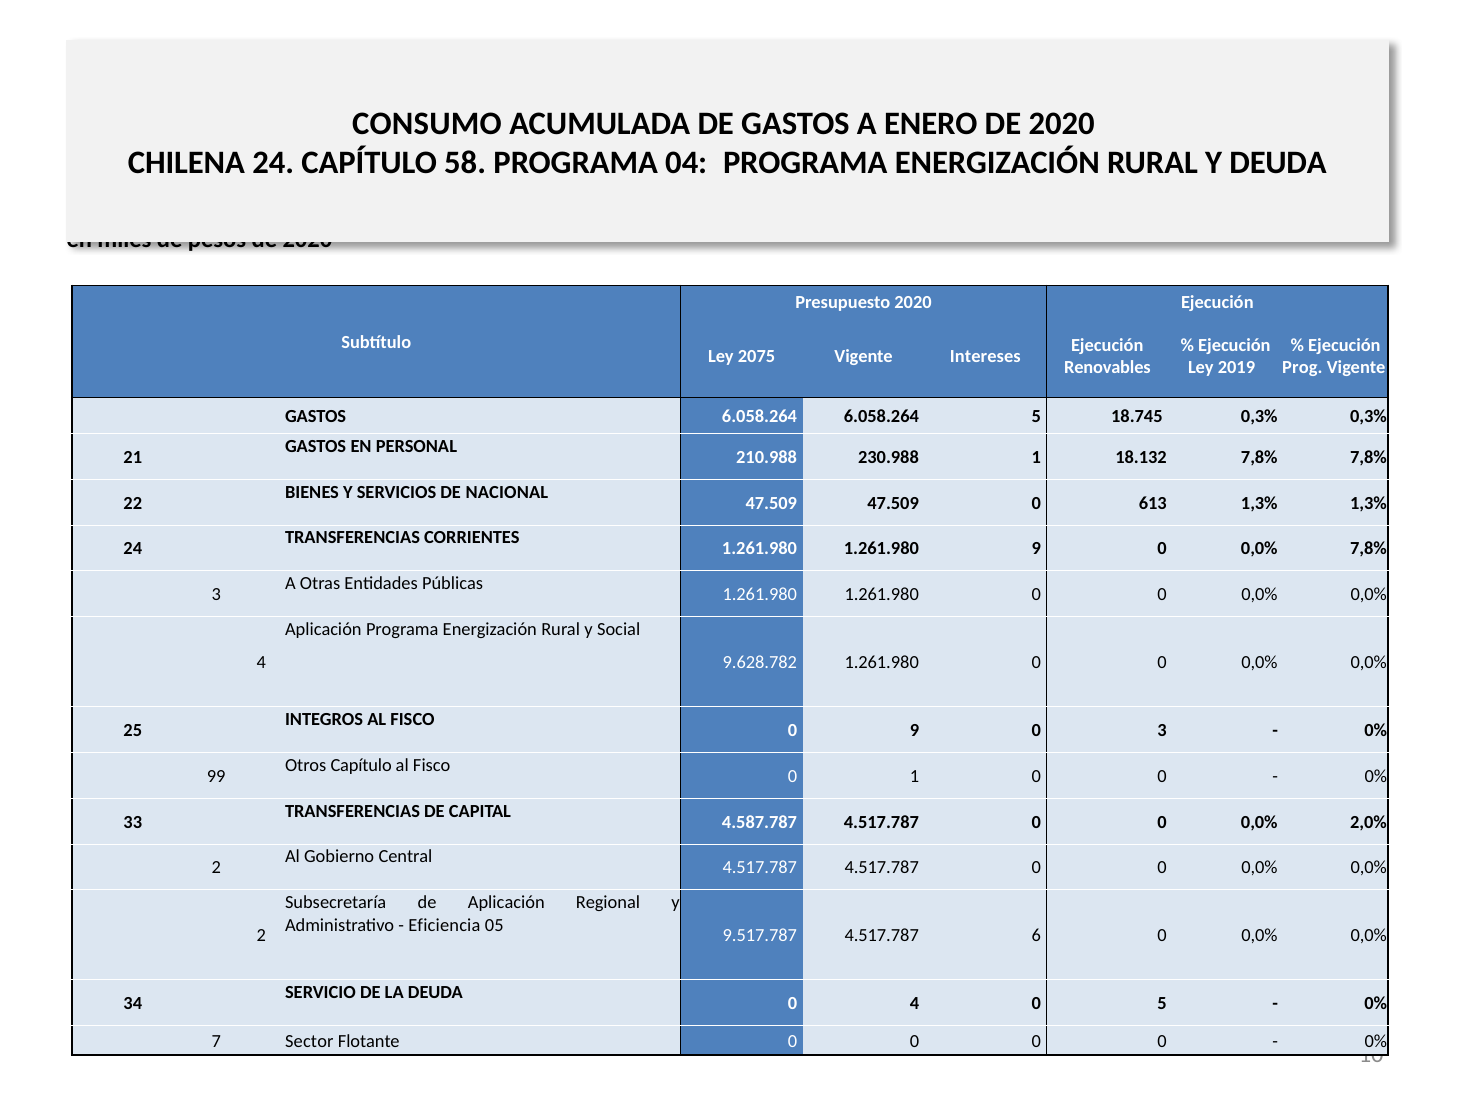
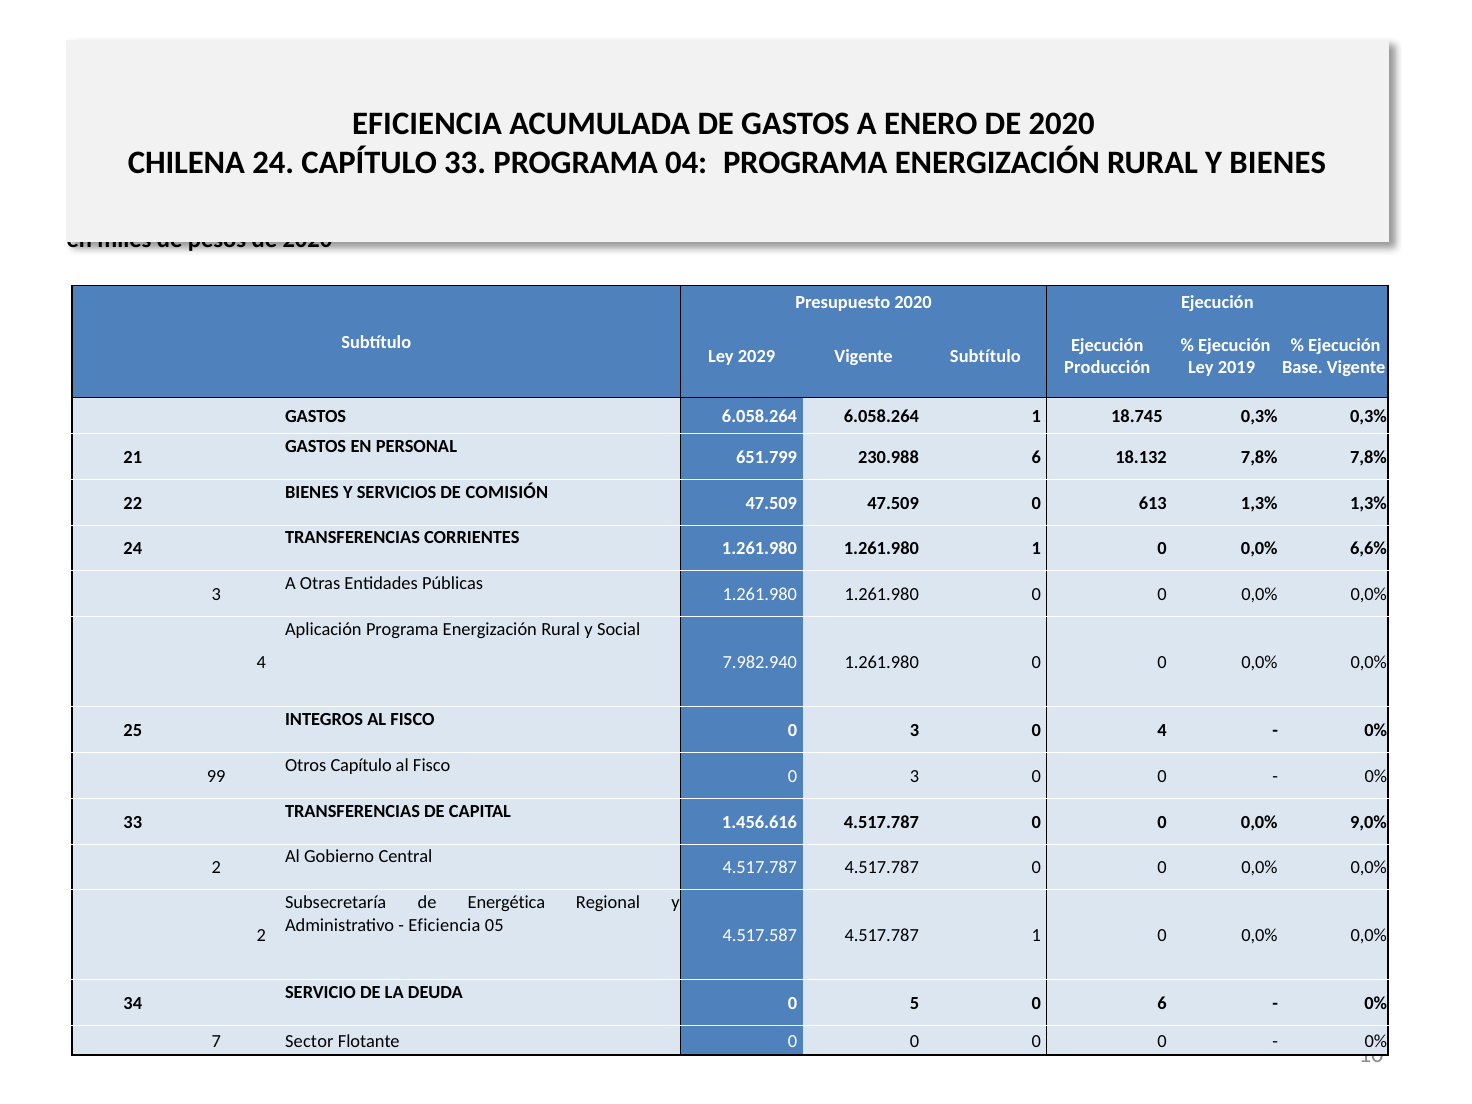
CONSUMO: CONSUMO -> EFICIENCIA (427, 123)
CAPÍTULO 58: 58 -> 33 (465, 163)
Y DEUDA: DEUDA -> BIENES (1278, 163)
2075: 2075 -> 2029 (757, 356)
Vigente Intereses: Intereses -> Subtítulo (985, 356)
Renovables: Renovables -> Producción (1107, 367)
Prog: Prog -> Base (1303, 367)
6.058.264 5: 5 -> 1 (1036, 416)
210.988: 210.988 -> 651.799 (767, 457)
230.988 1: 1 -> 6 (1036, 457)
NACIONAL: NACIONAL -> COMISIÓN (507, 492)
1.261.980 9: 9 -> 1 (1036, 549)
0,0% 7,8%: 7,8% -> 6,6% (1368, 549)
9.628.782: 9.628.782 -> 7.982.940 (760, 663)
9: 9 -> 3 (914, 730)
0 3: 3 -> 4 (1162, 730)
1: 1 -> 3 (914, 776)
4.587.787: 4.587.787 -> 1.456.616 (760, 822)
2,0%: 2,0% -> 9,0% (1368, 822)
de Aplicación: Aplicación -> Energética (506, 903)
9.517.787: 9.517.787 -> 4.517.587 (760, 936)
4.517.787 6: 6 -> 1 (1036, 936)
0 4: 4 -> 5 (914, 1004)
0 5: 5 -> 6 (1162, 1004)
